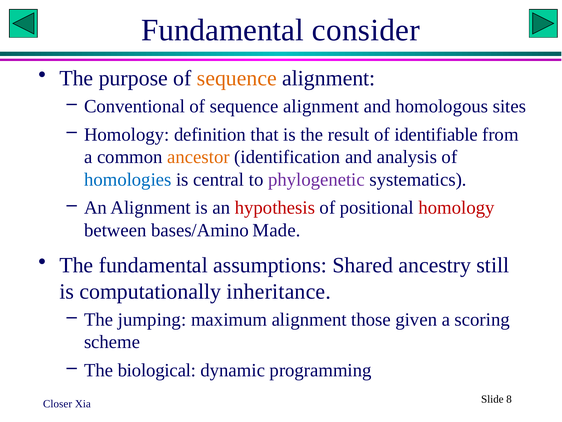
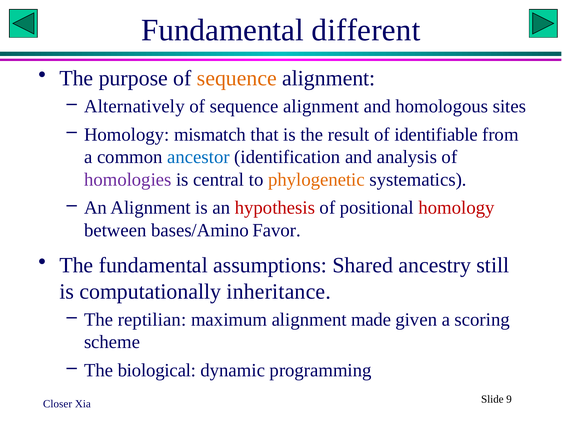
consider: consider -> different (366, 30)
Conventional: Conventional -> Alternatively (134, 106)
definition: definition -> mismatch (210, 134)
ancestor colour: orange -> blue (198, 157)
homologies colour: blue -> purple (128, 179)
phylogenetic colour: purple -> orange (316, 179)
Made: Made -> Favor (277, 230)
jumping: jumping -> reptilian (152, 319)
those: those -> made (371, 319)
8: 8 -> 9 (509, 399)
